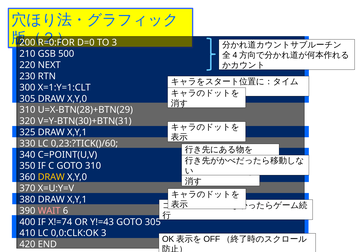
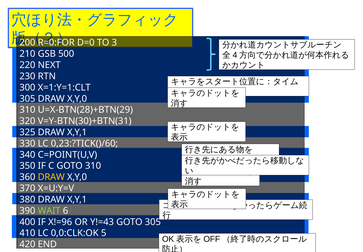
WAIT colour: pink -> light green (49, 210)
X!=74: X!=74 -> X!=96 (60, 221)
0,0:CLK:OK 3: 3 -> 5 (104, 232)
